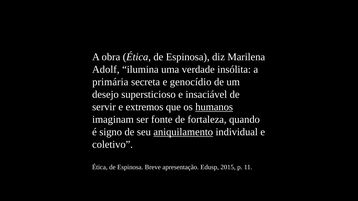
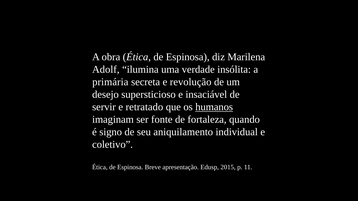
genocídio: genocídio -> revolução (191, 82)
extremos: extremos -> retratado (144, 107)
aniquilamento underline: present -> none (183, 132)
